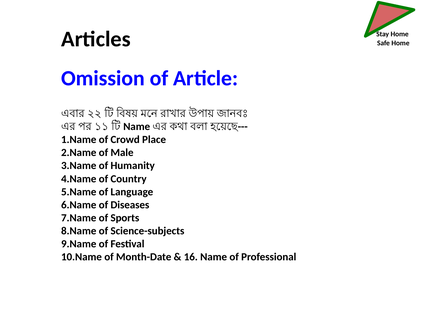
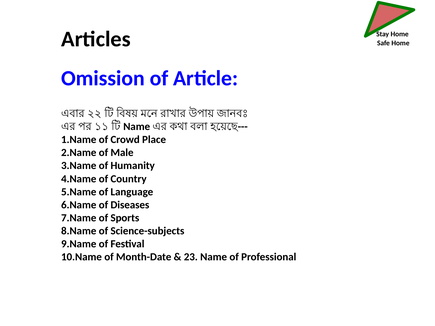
16: 16 -> 23 (191, 257)
